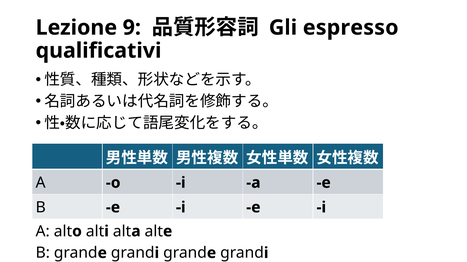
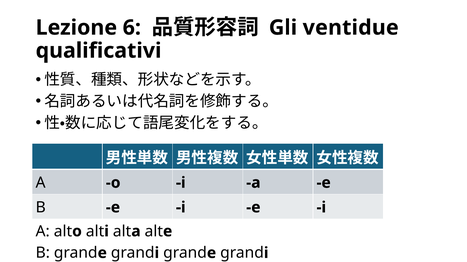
9: 9 -> 6 (132, 28)
espresso: espresso -> ventidue (351, 28)
